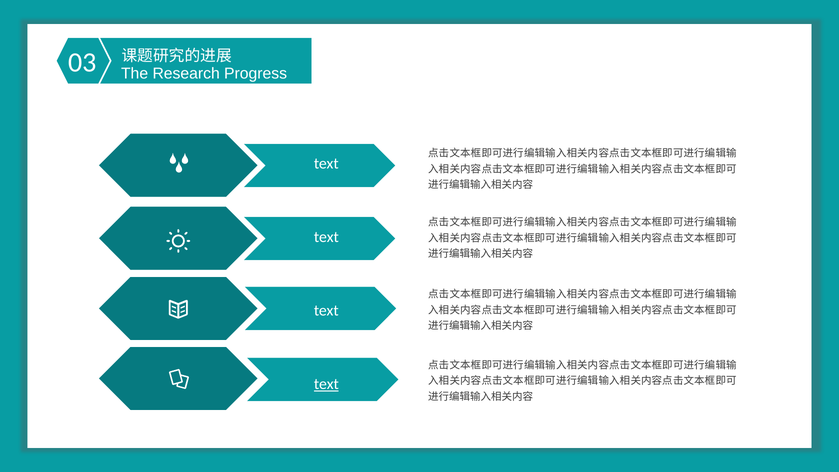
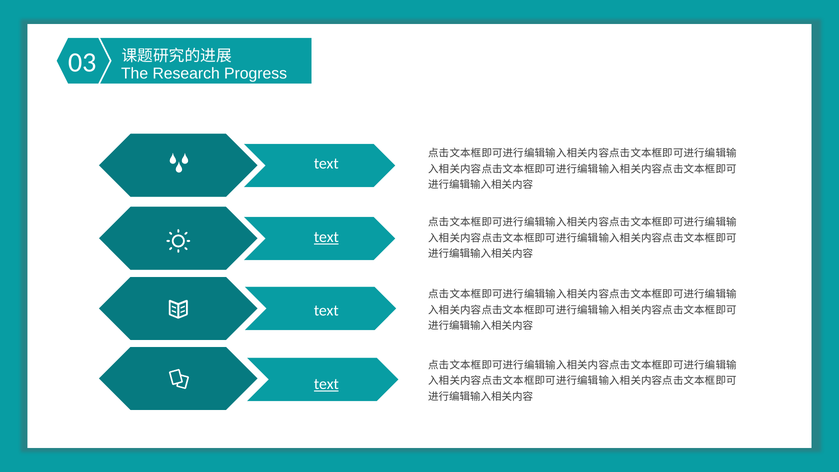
text underline: none -> present (326, 237)
